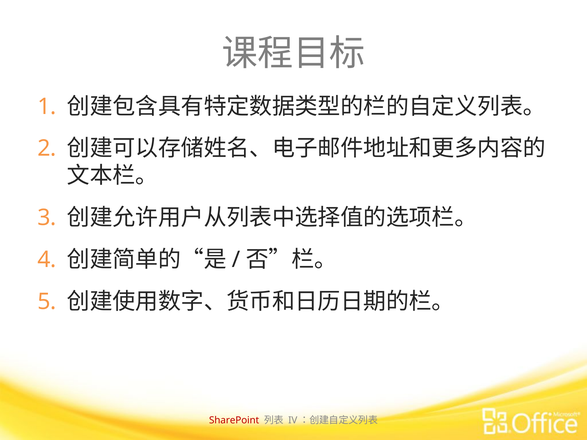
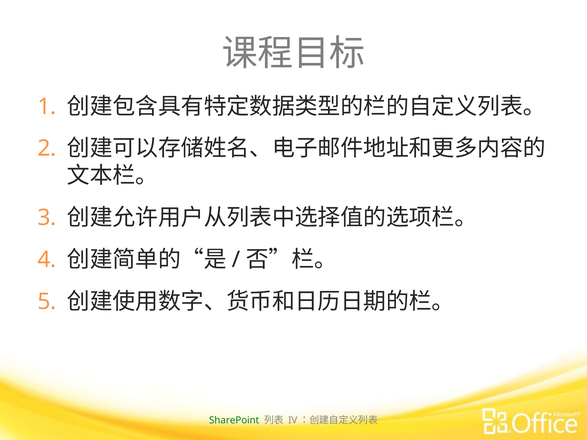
SharePoint colour: red -> green (234, 420)
